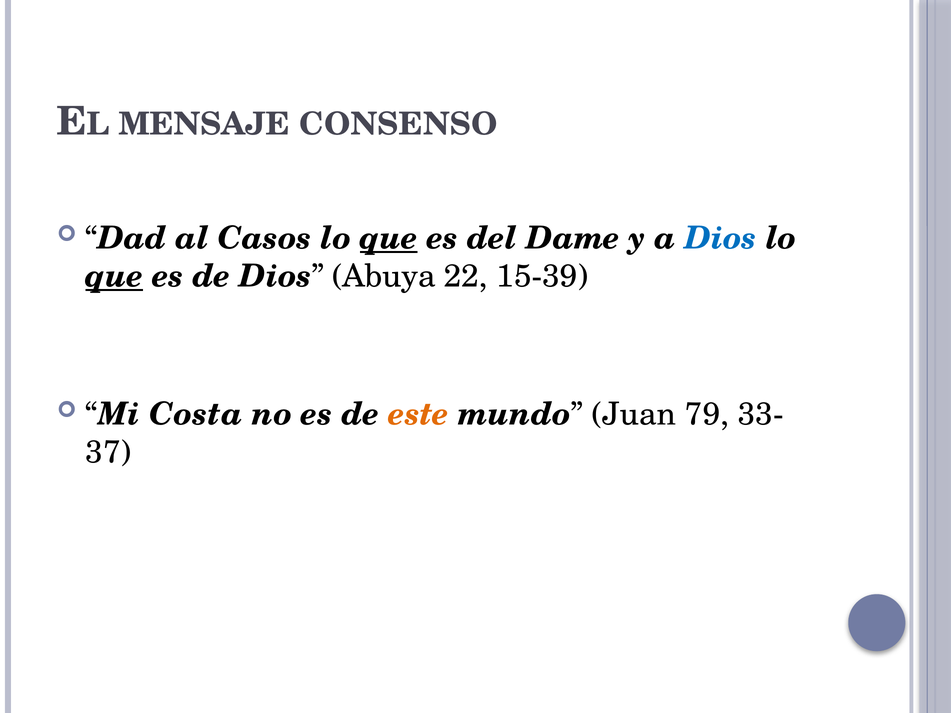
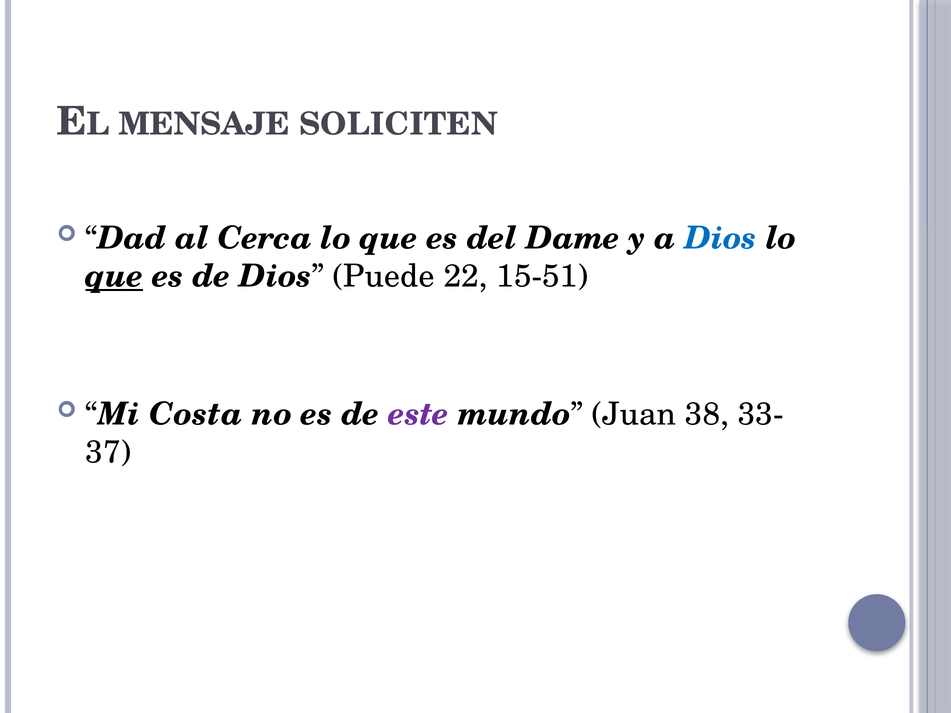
CONSENSO: CONSENSO -> SOLICITEN (398, 124)
Casos: Casos -> Cerca (265, 238)
que underline: present -> none (389, 238)
Abuya: Abuya -> Puede (384, 276)
15-39: 15-39 -> 15-51 (542, 276)
este colour: orange -> purple (419, 414)
79: 79 -> 38 (707, 414)
